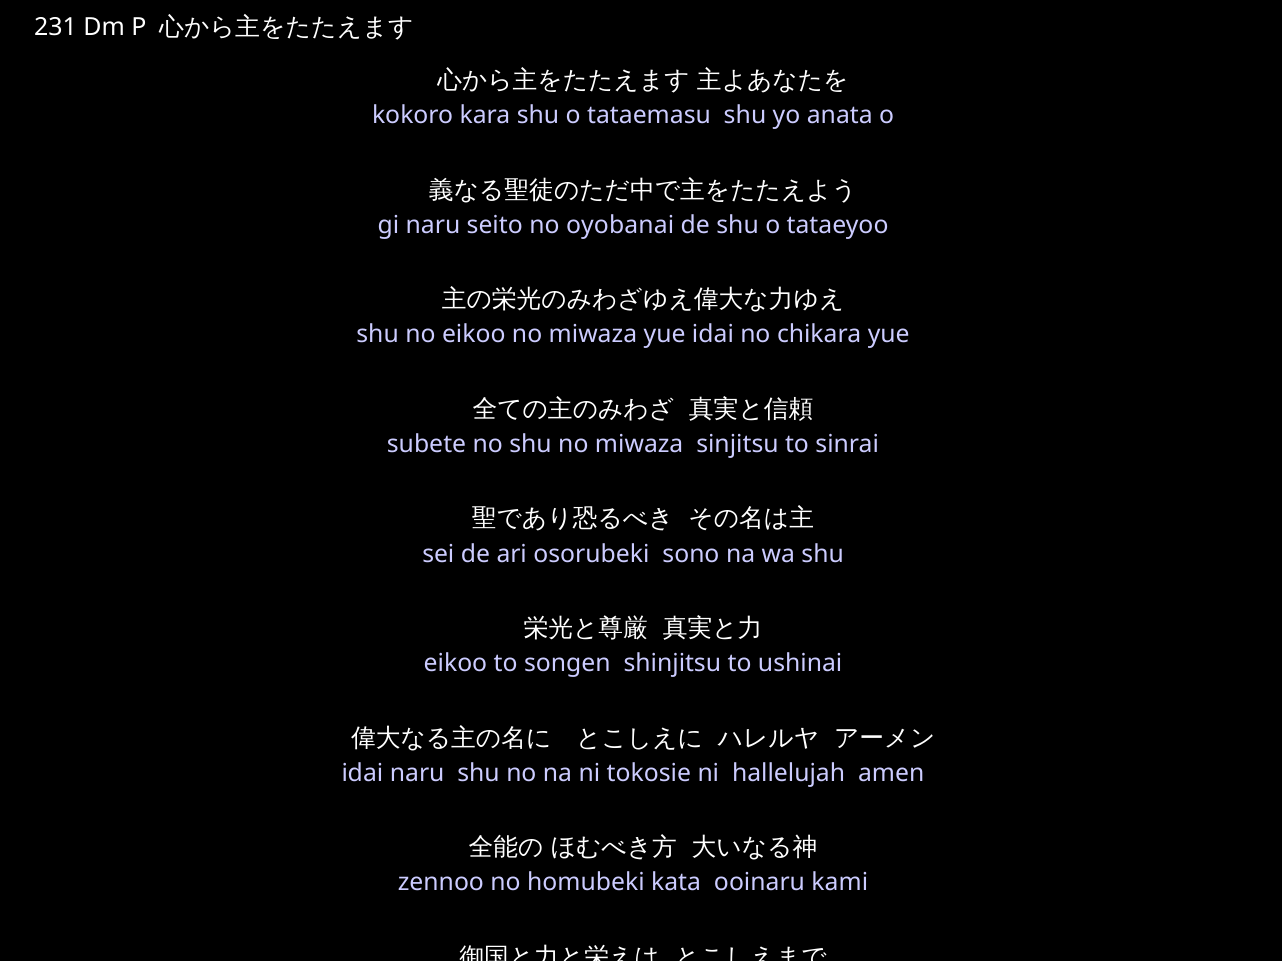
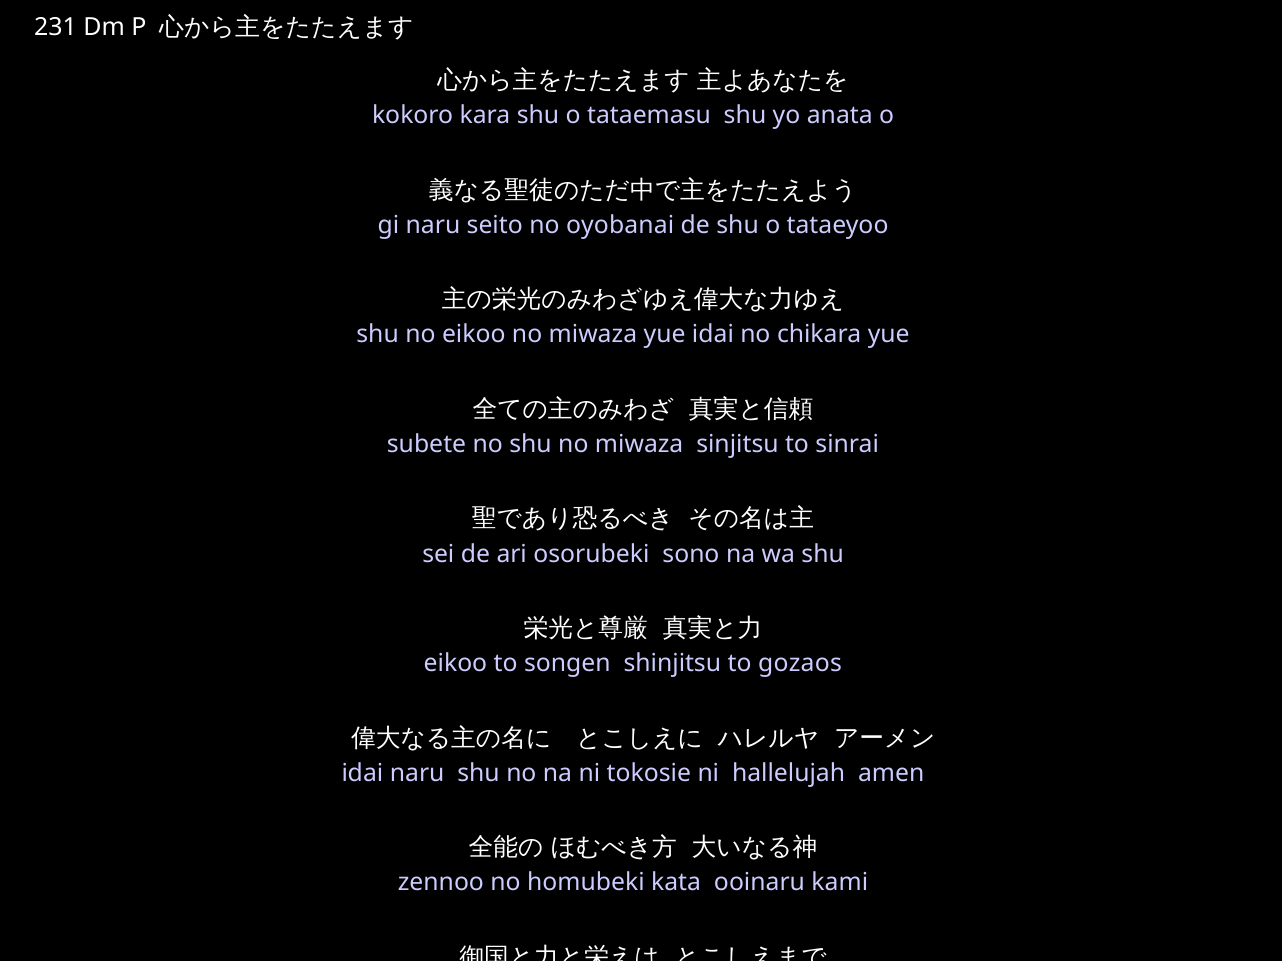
ushinai: ushinai -> gozaos (800, 664)
